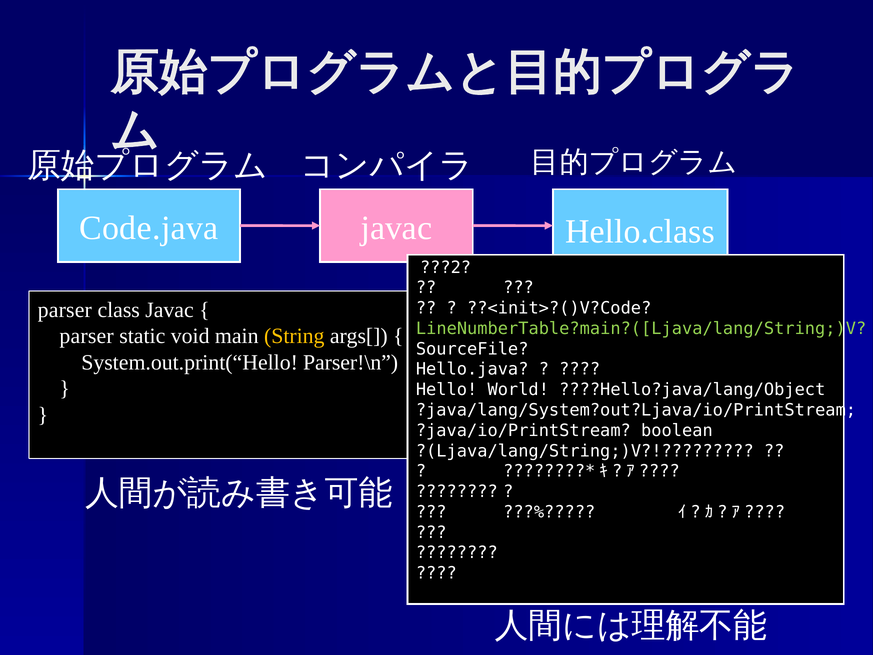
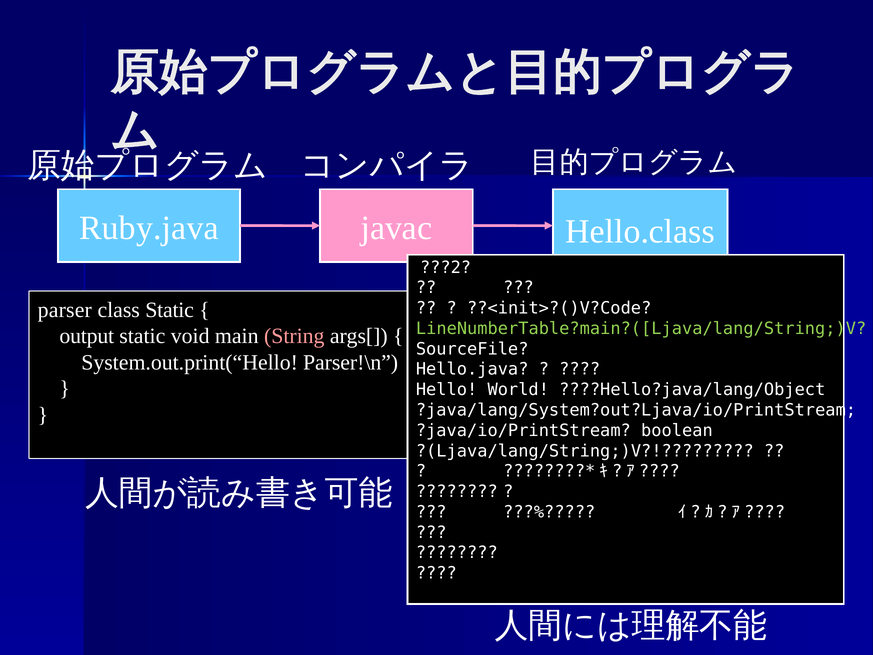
Code.java: Code.java -> Ruby.java (149, 228)
class Javac: Javac -> Static (170, 310)
parser: parser -> output (87, 336)
String colour: yellow -> pink (294, 336)
